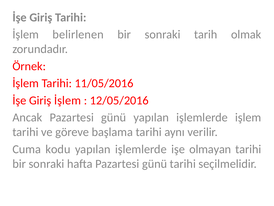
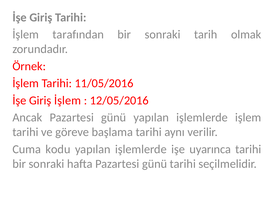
belirlenen: belirlenen -> tarafından (78, 34)
olmayan: olmayan -> uyarınca (210, 149)
